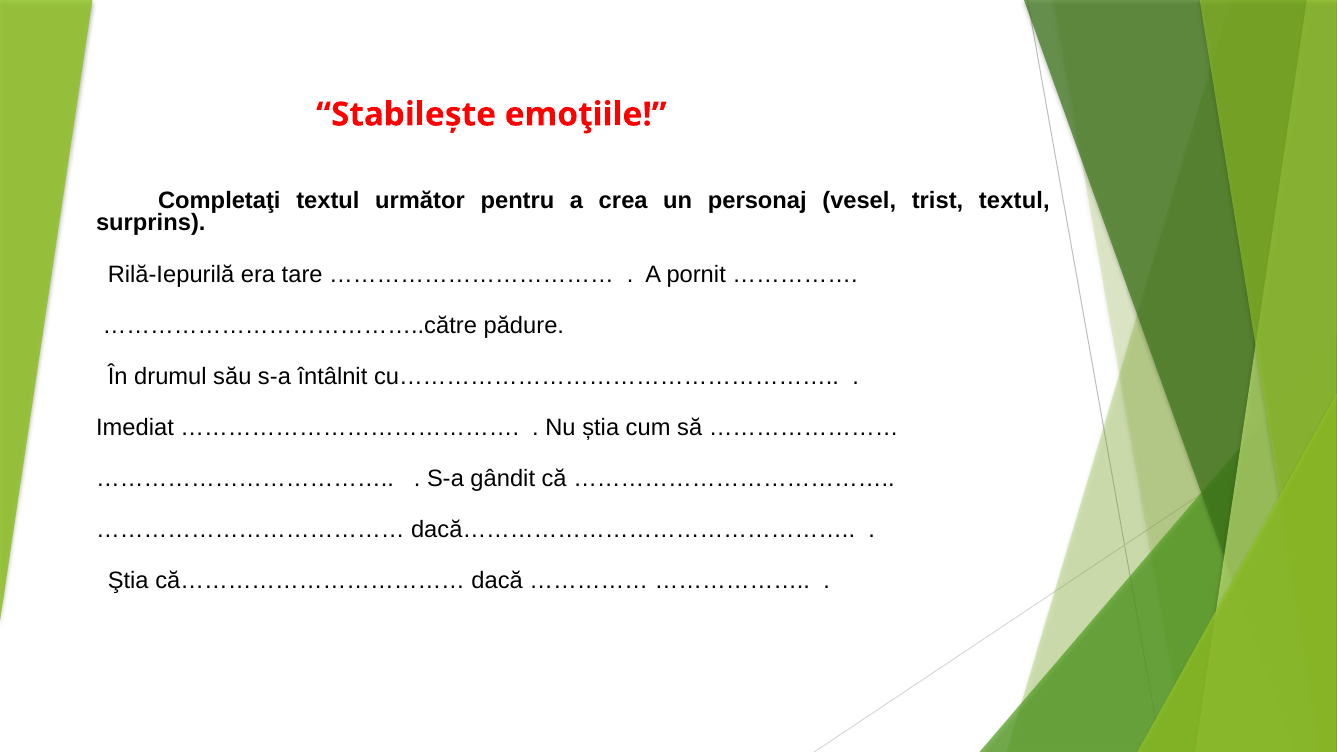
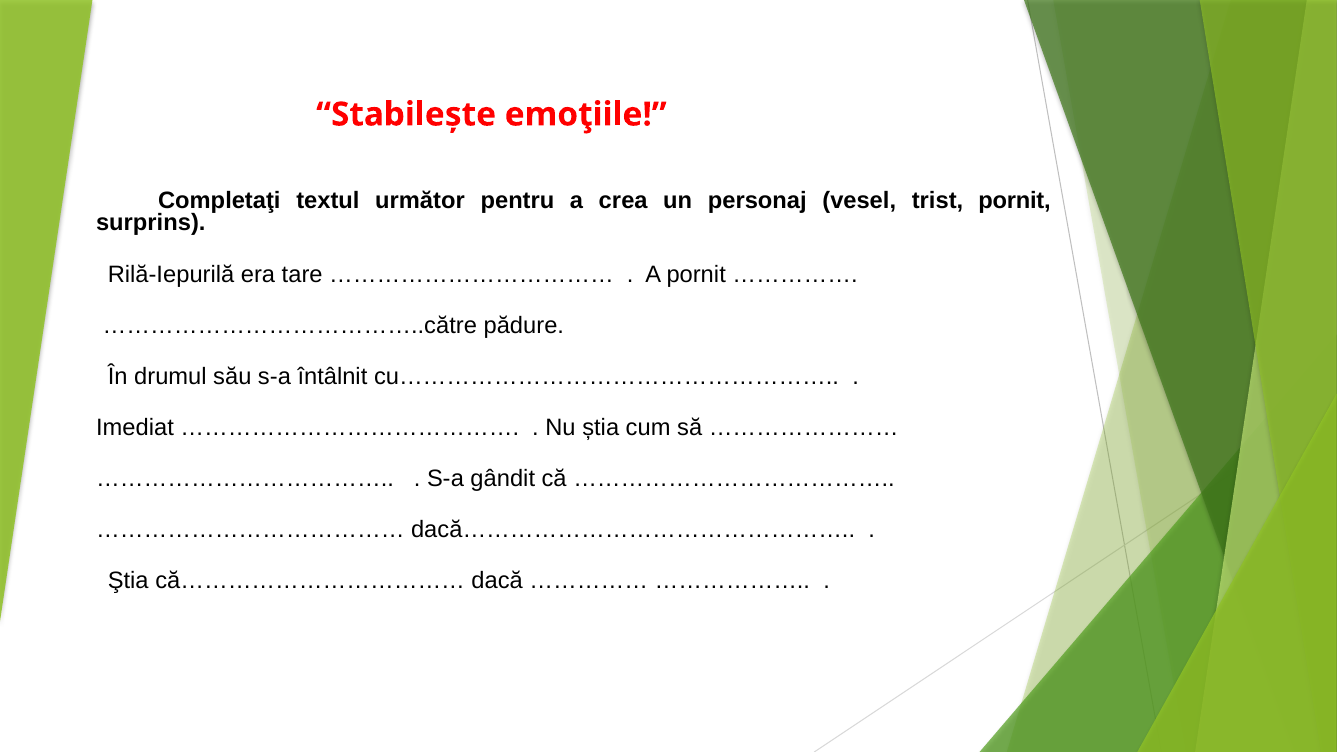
trist textul: textul -> pornit (1015, 200)
